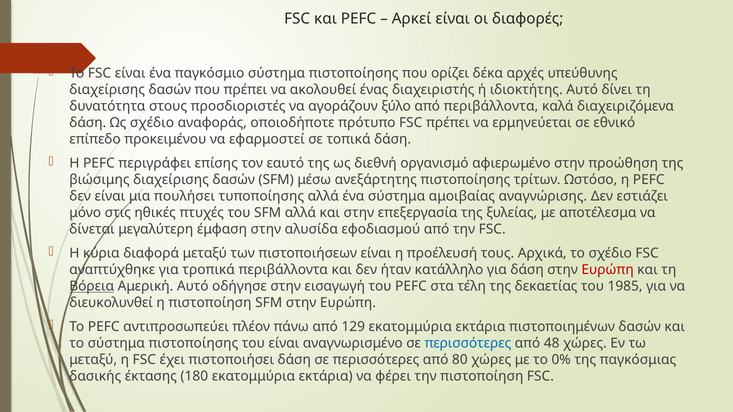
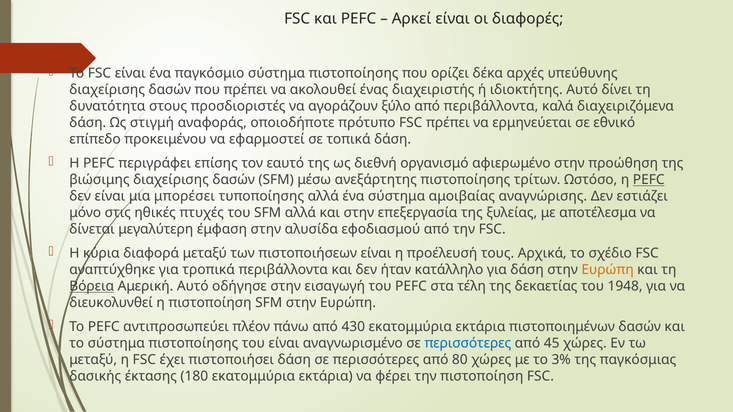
Ως σχέδιο: σχέδιο -> στιγμή (152, 123)
PEFC underline: none -> present (649, 180)
πουλήσει: πουλήσει -> μπορέσει (184, 196)
Ευρώπη colour: red -> orange (608, 270)
1985: 1985 -> 1948 (625, 287)
129: 129 -> 430 (353, 327)
48: 48 -> 45 (552, 344)
0%: 0% -> 3% (561, 360)
